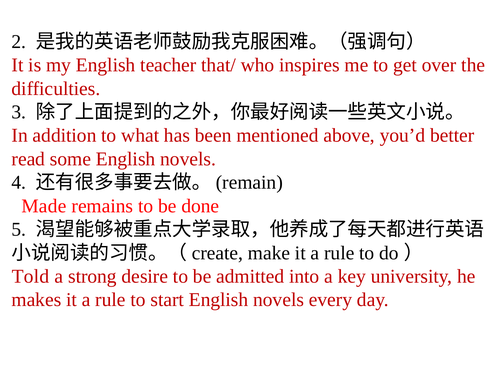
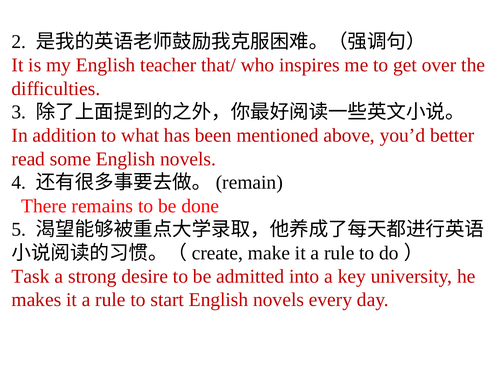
Made: Made -> There (44, 206)
Told: Told -> Task (31, 276)
